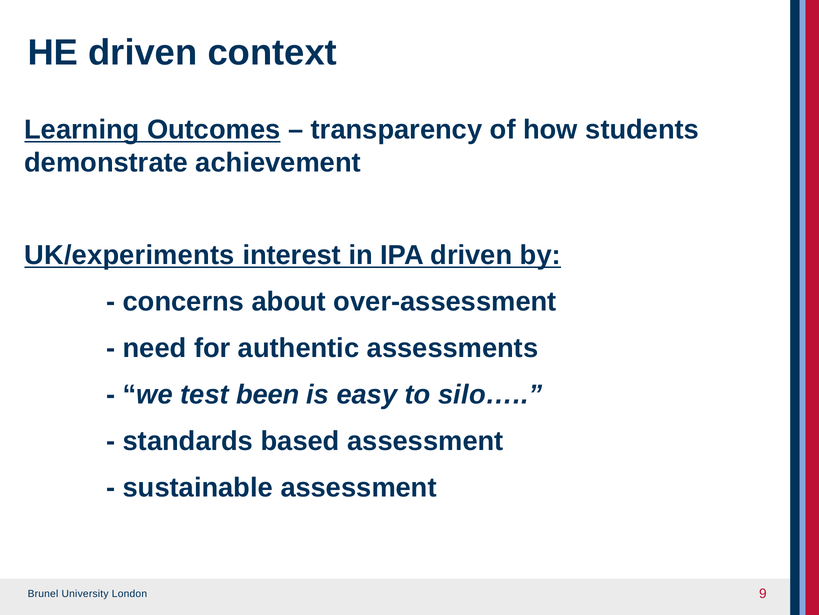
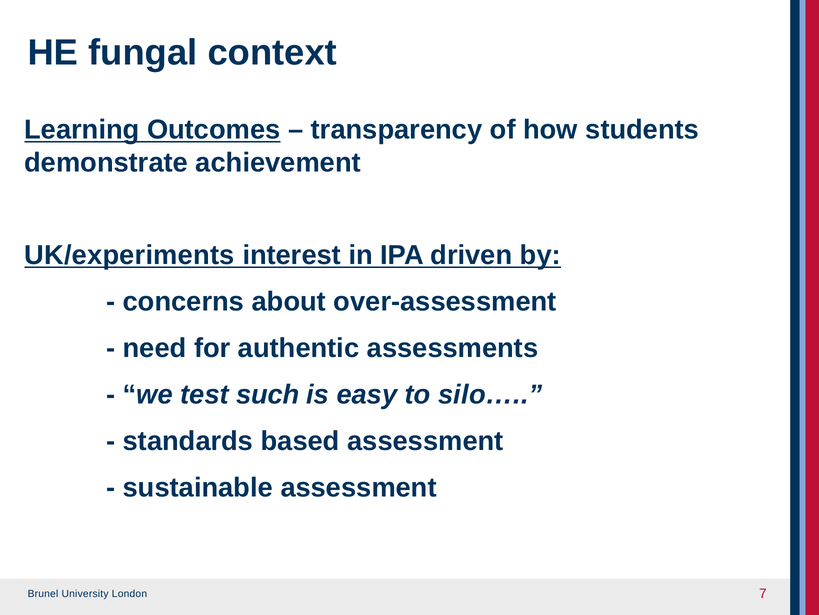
HE driven: driven -> fungal (143, 53)
been: been -> such (268, 394)
9: 9 -> 7 (763, 593)
